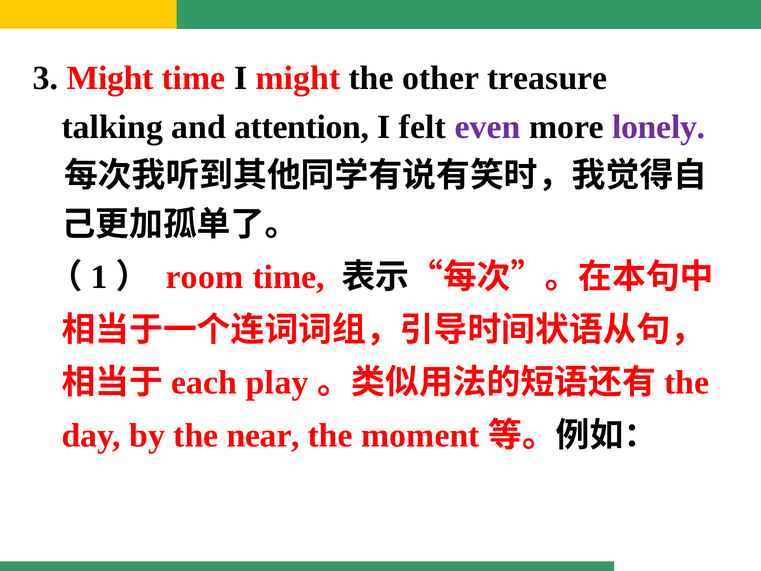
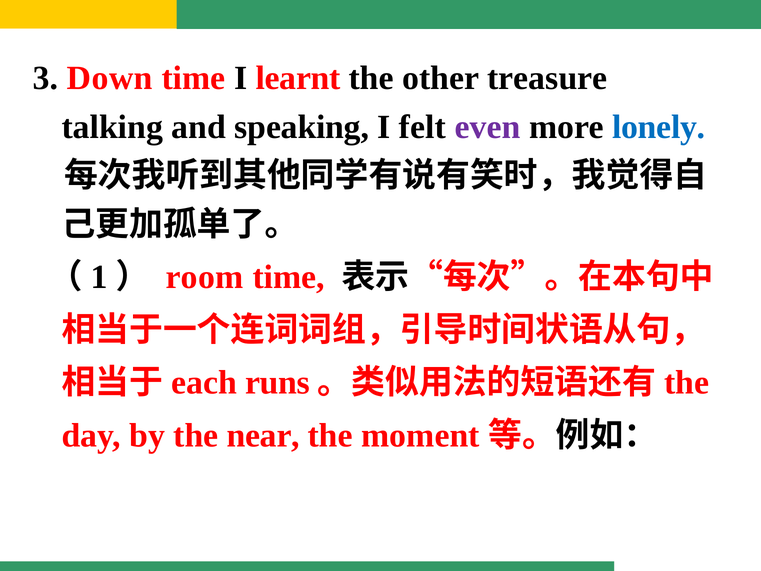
3 Might: Might -> Down (110, 78)
I might: might -> learnt (298, 78)
attention: attention -> speaking (302, 127)
lonely colour: purple -> blue (659, 127)
play: play -> runs (278, 383)
